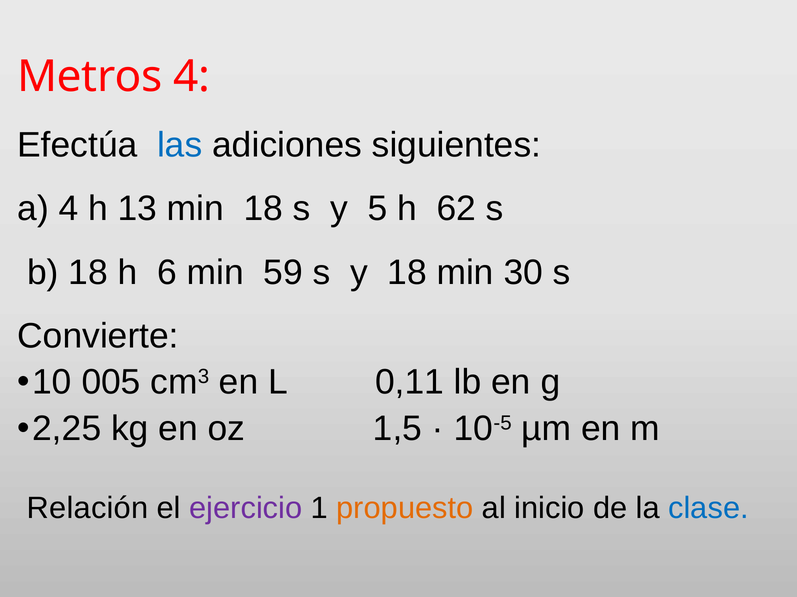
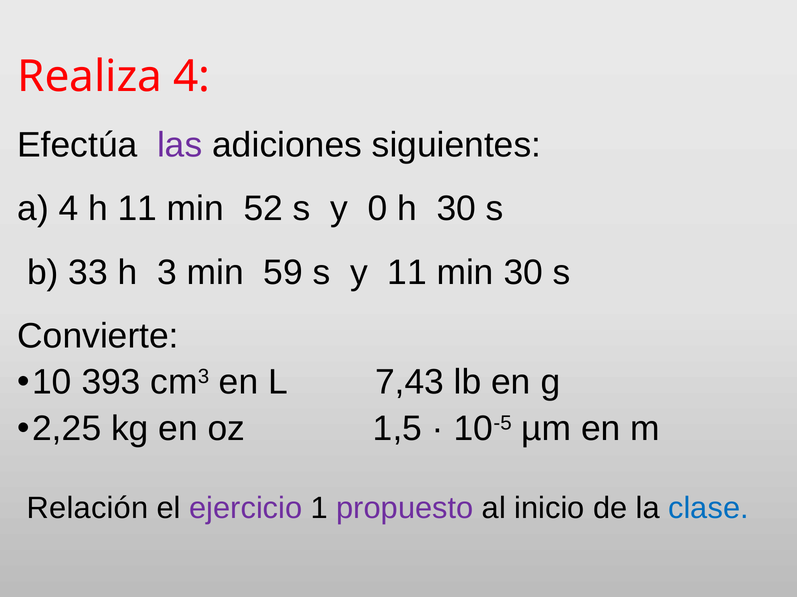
Metros: Metros -> Realiza (90, 77)
las colour: blue -> purple (180, 145)
h 13: 13 -> 11 (137, 209)
min 18: 18 -> 52 (263, 209)
5: 5 -> 0 (378, 209)
h 62: 62 -> 30 (456, 209)
b 18: 18 -> 33 (88, 273)
6: 6 -> 3 (167, 273)
y 18: 18 -> 11 (407, 273)
005: 005 -> 393 (111, 383)
0,11: 0,11 -> 7,43 (410, 383)
propuesto colour: orange -> purple (405, 509)
